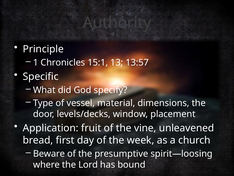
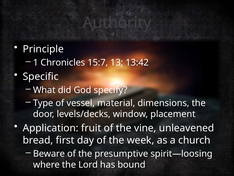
15:1: 15:1 -> 15:7 (98, 62)
13:57: 13:57 -> 13:42 (137, 62)
